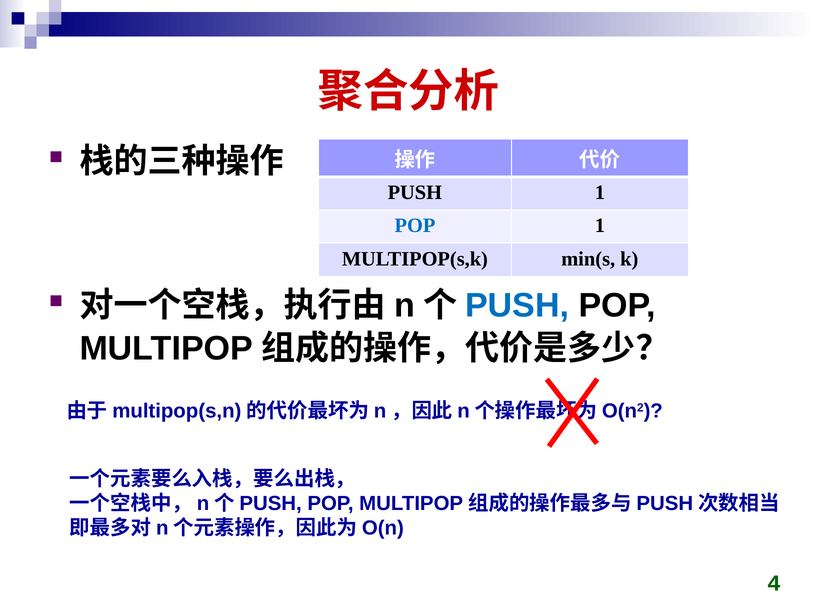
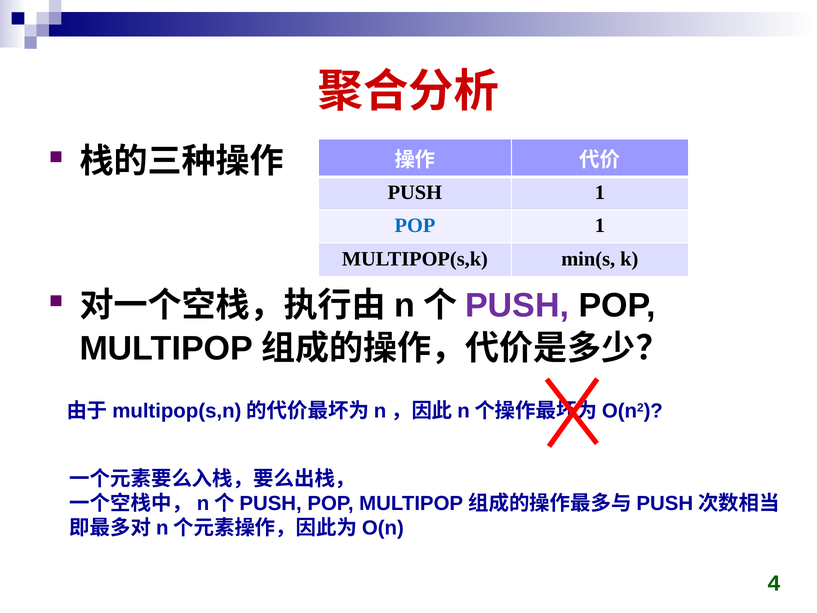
PUSH colour: blue -> purple (517, 306)
